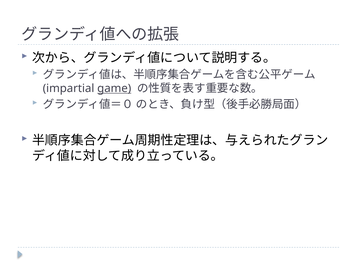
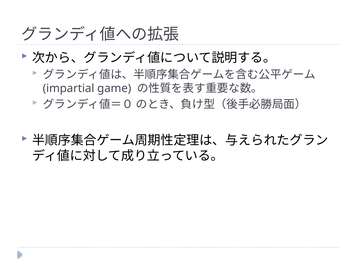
game underline: present -> none (114, 89)
